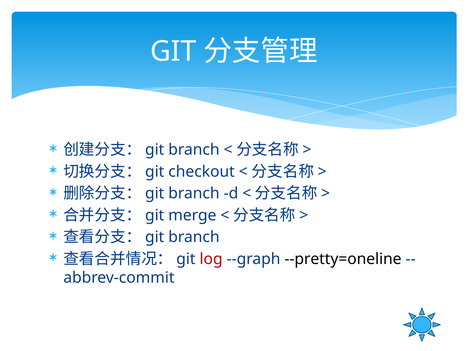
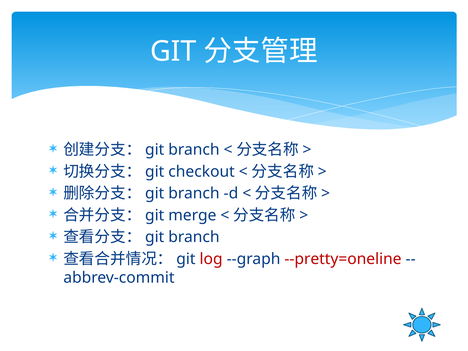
--pretty=oneline colour: black -> red (343, 259)
